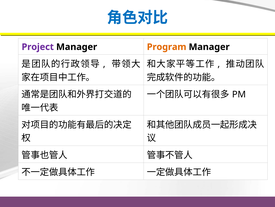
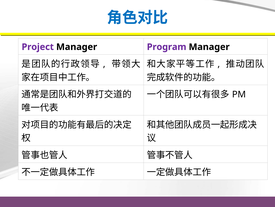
Program colour: orange -> purple (167, 47)
